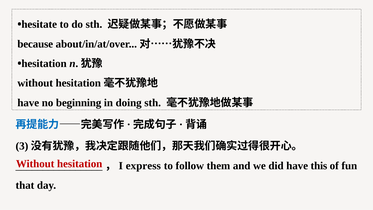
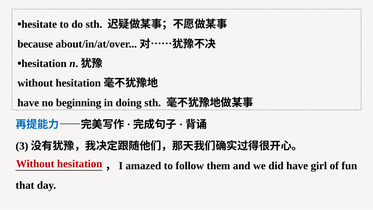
express: express -> amazed (143, 166)
this: this -> girl (319, 166)
